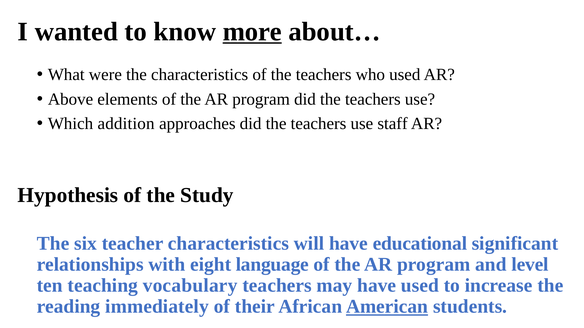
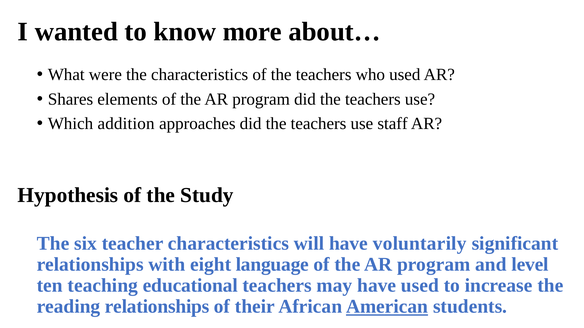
more underline: present -> none (252, 32)
Above: Above -> Shares (70, 99)
educational: educational -> voluntarily (420, 244)
vocabulary: vocabulary -> educational (190, 286)
reading immediately: immediately -> relationships (157, 307)
